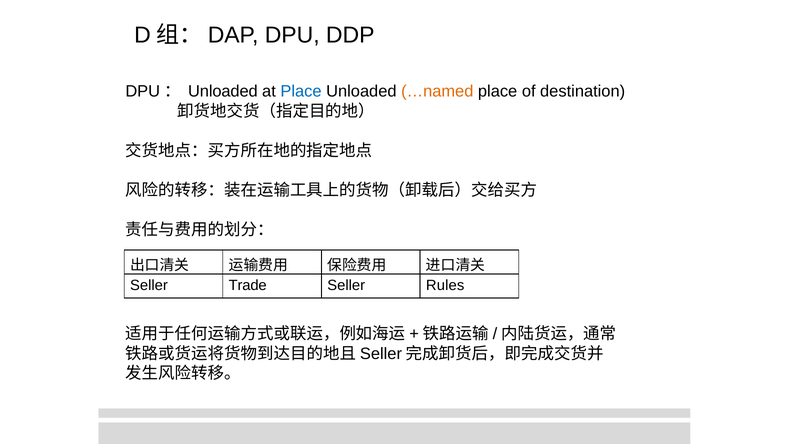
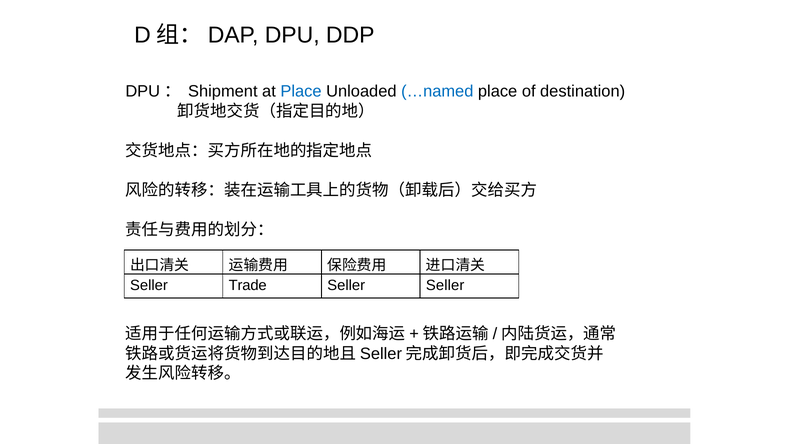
DPU： Unloaded: Unloaded -> Shipment (223, 91)
…named colour: orange -> blue (437, 91)
Seller Rules: Rules -> Seller (445, 285)
